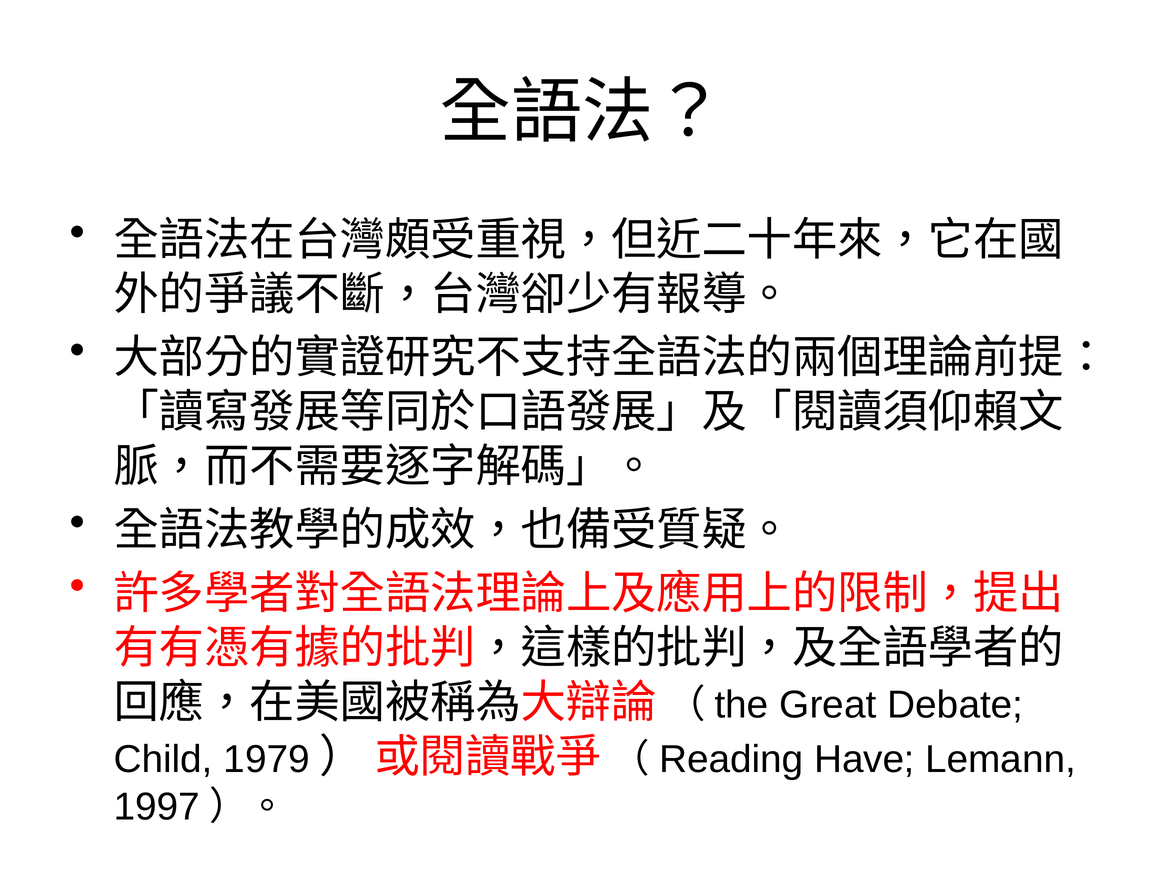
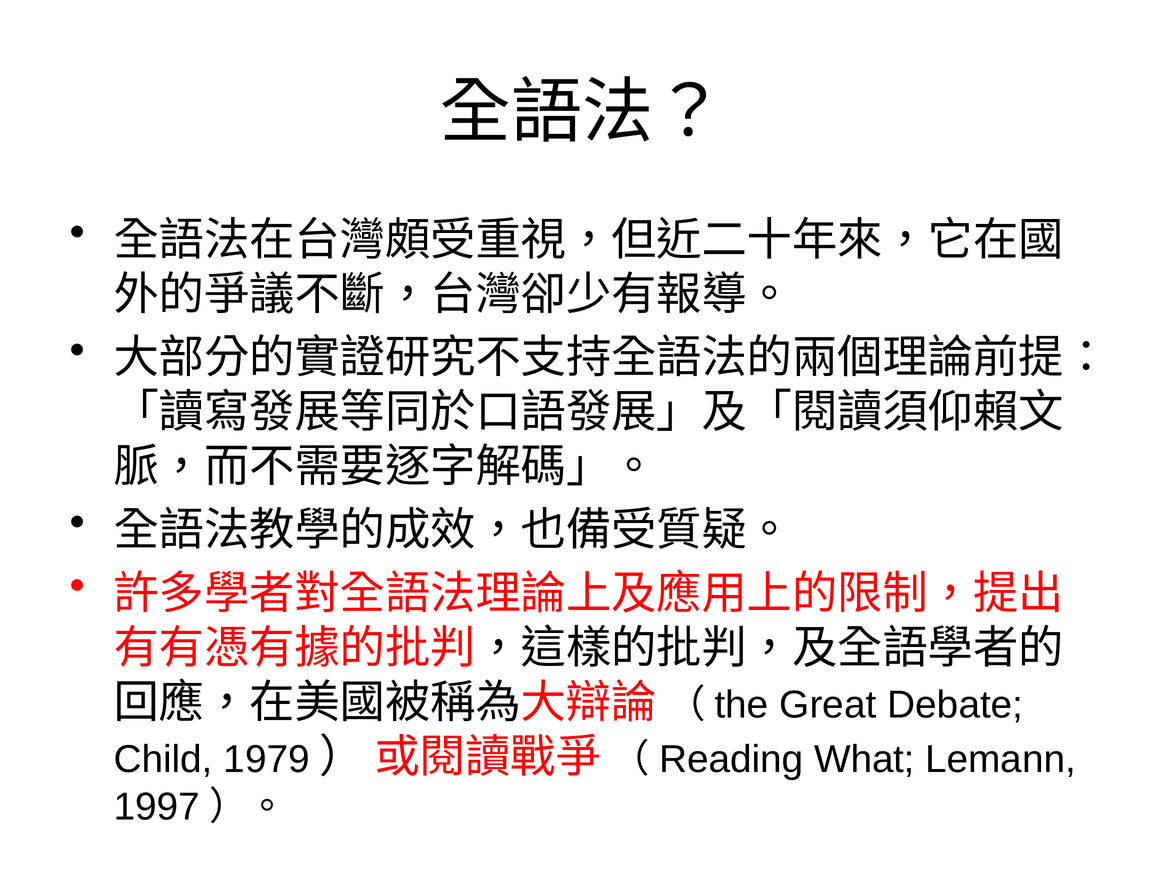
Have: Have -> What (864, 759)
